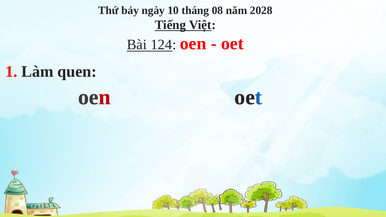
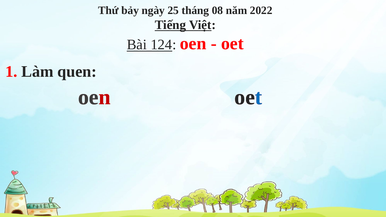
10: 10 -> 25 (173, 10)
2028: 2028 -> 2022 (261, 10)
